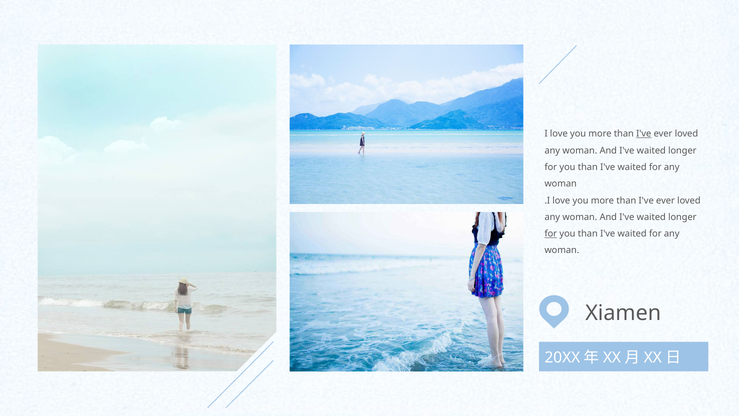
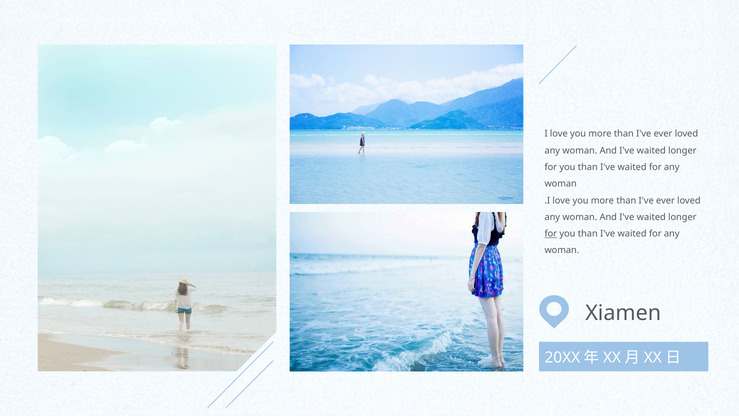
I've underline: present -> none (644, 134)
